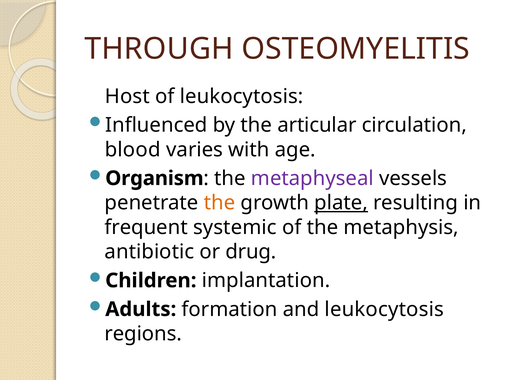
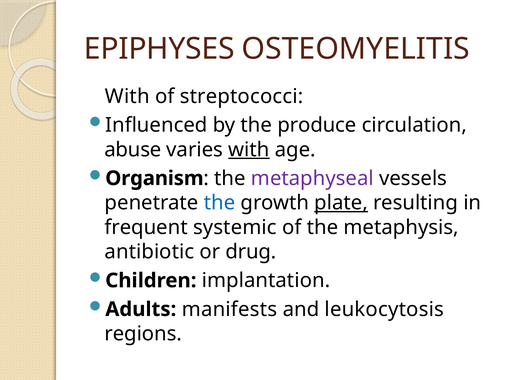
THROUGH: THROUGH -> EPIPHYSES (159, 49)
Host: Host -> With (127, 96)
of leukocytosis: leukocytosis -> streptococci (242, 96)
articular: articular -> produce (317, 125)
blood: blood -> abuse (133, 149)
with underline: none -> present (249, 149)
the colour: orange -> blue (220, 203)
formation: formation -> manifests (229, 309)
